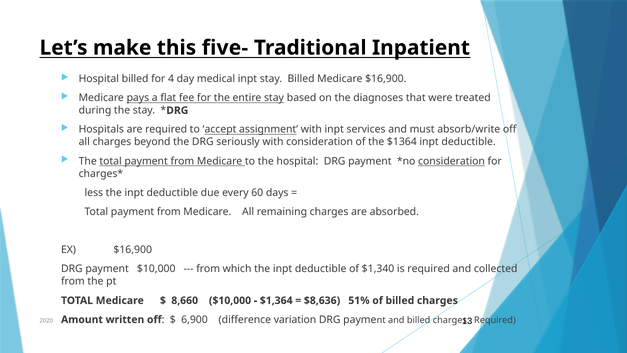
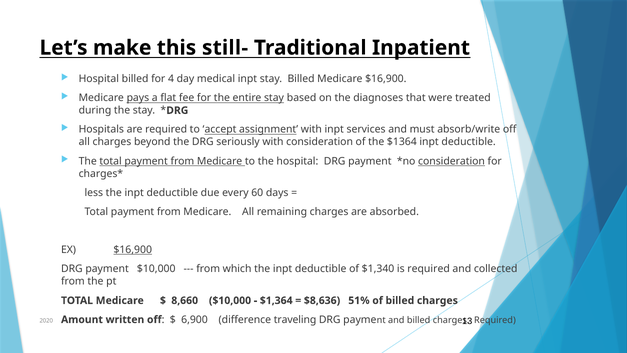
five-: five- -> still- (225, 48)
$16,900 underline: none -> present (133, 250)
variation: variation -> traveling (295, 319)
